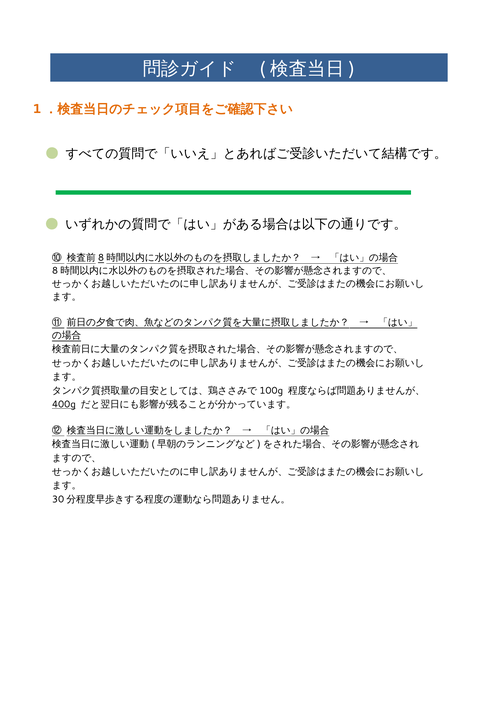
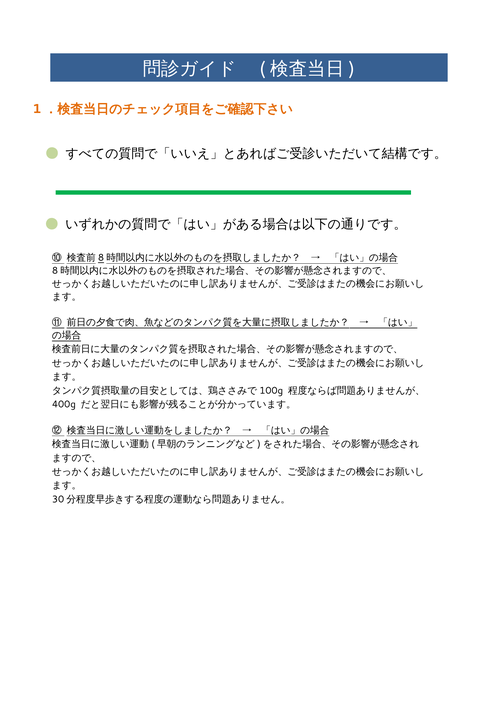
400g underline: present -> none (64, 405)
